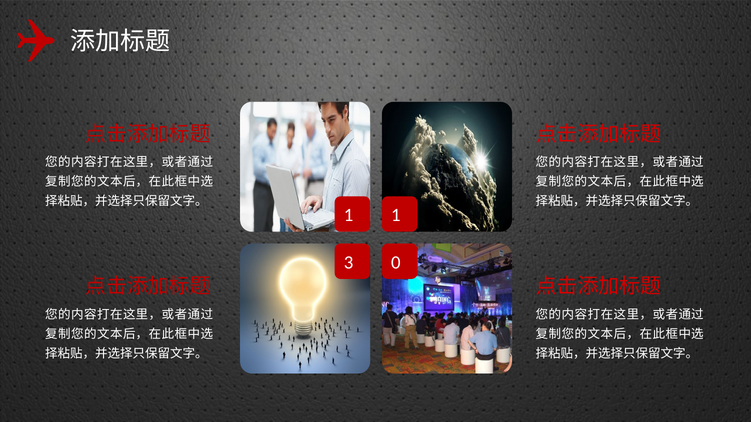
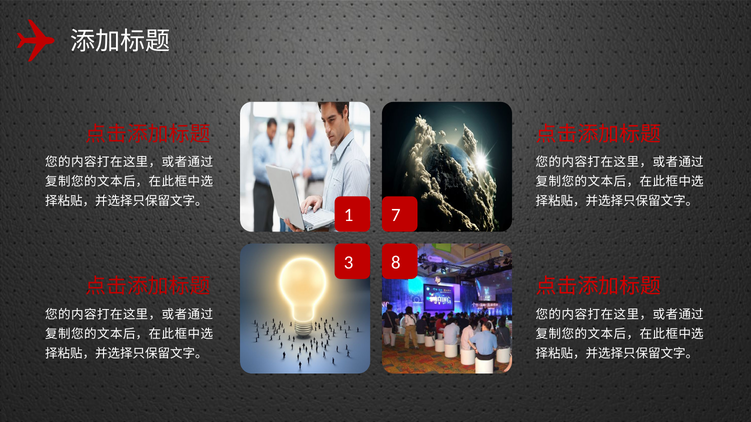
1 1: 1 -> 7 (396, 216)
0: 0 -> 8 (396, 263)
